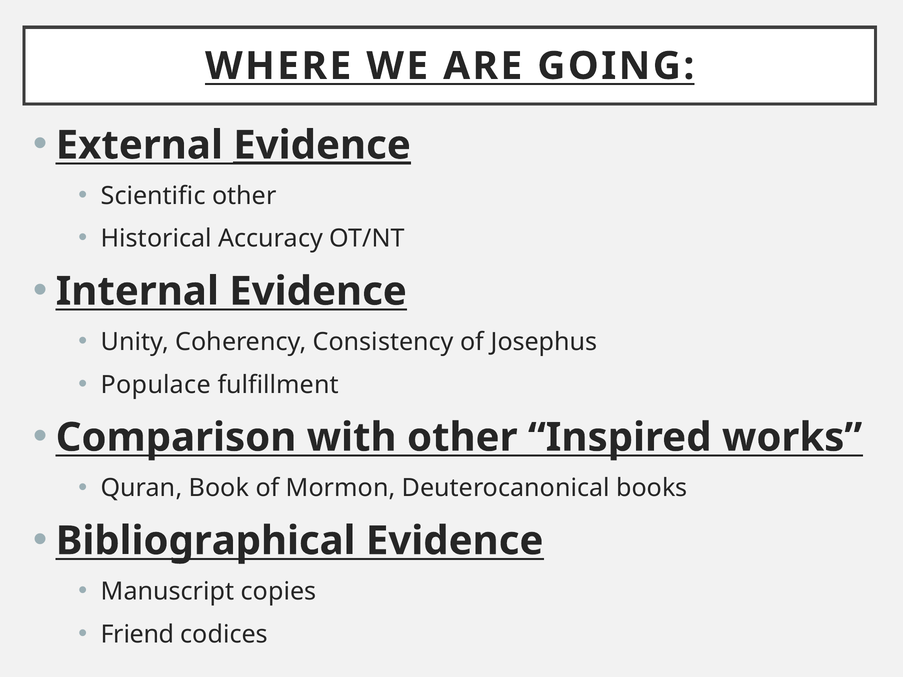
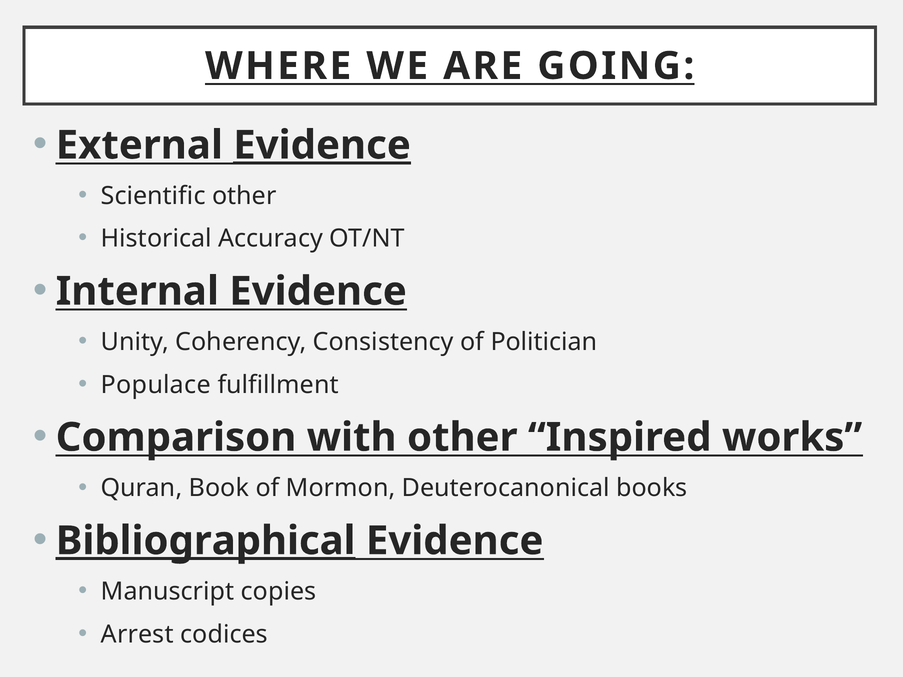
Josephus: Josephus -> Politician (544, 342)
Bibliographical underline: none -> present (206, 541)
Friend: Friend -> Arrest (137, 634)
